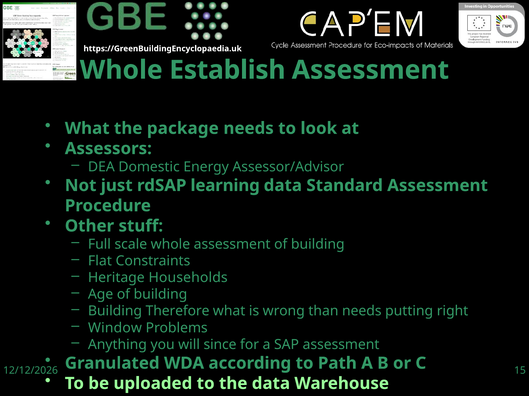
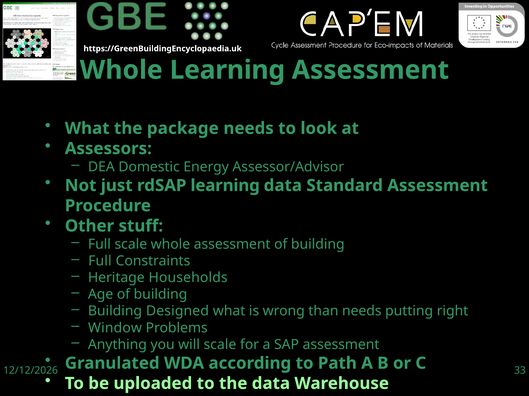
Whole Establish: Establish -> Learning (227, 70)
Flat: Flat -> Full (100, 261)
Therefore: Therefore -> Designed (177, 312)
will since: since -> scale (220, 345)
15: 15 -> 33 (520, 371)
